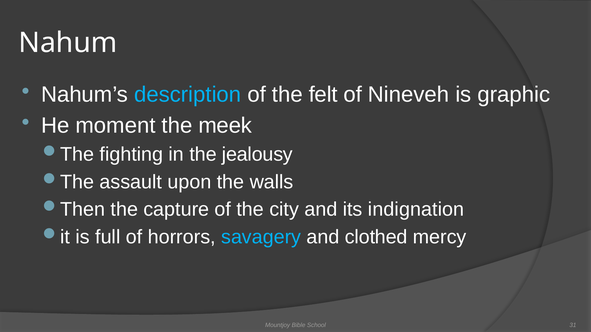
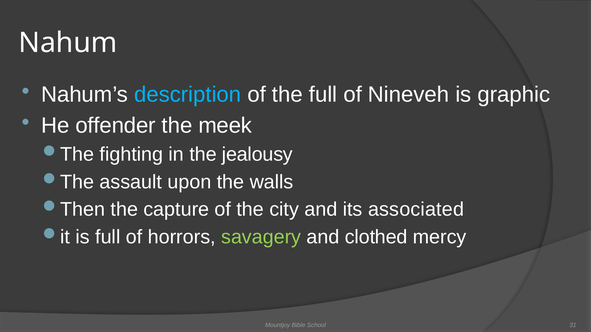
the felt: felt -> full (323, 95)
moment: moment -> offender (116, 126)
indignation: indignation -> associated (416, 210)
savagery colour: light blue -> light green (261, 237)
